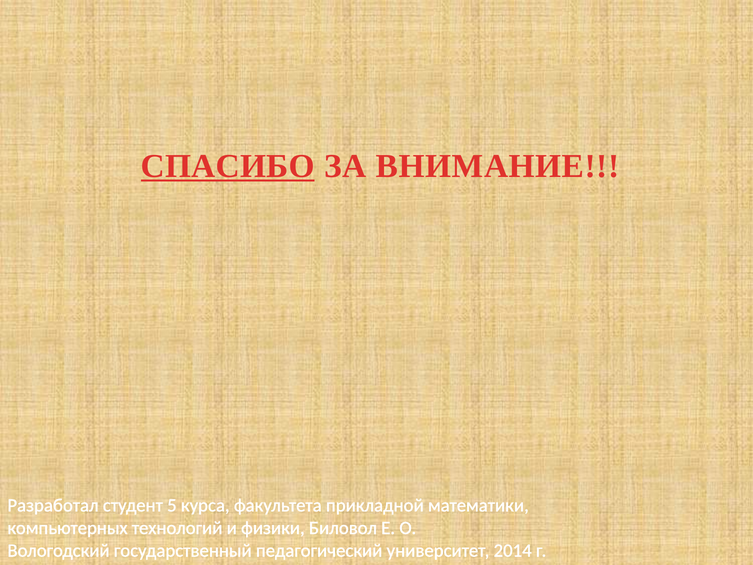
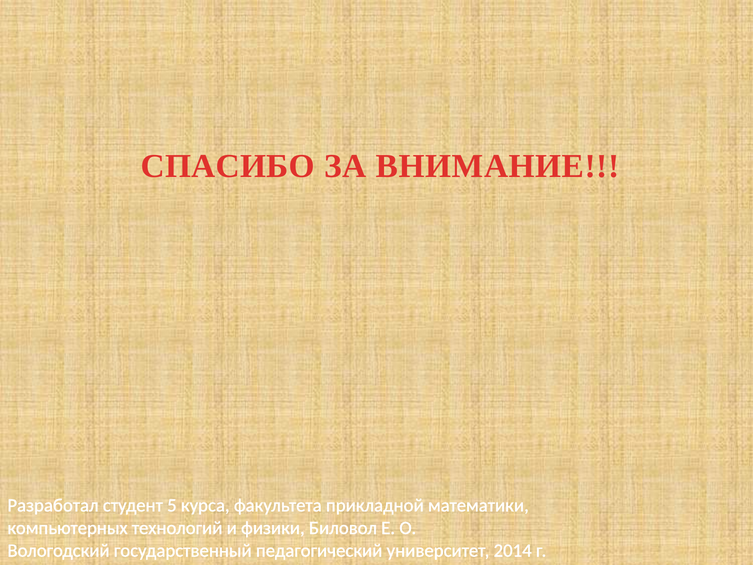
СПАСИБО underline: present -> none (228, 166)
